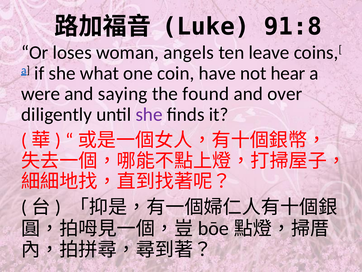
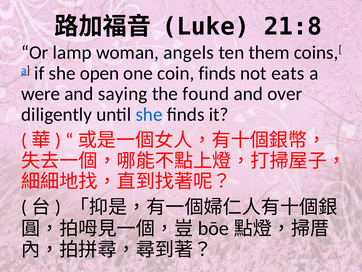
91:8: 91:8 -> 21:8 (293, 27)
loses: loses -> lamp (72, 52)
leave: leave -> them (269, 52)
what: what -> open (100, 73)
coin have: have -> finds (217, 73)
hear: hear -> eats (288, 73)
she colour: purple -> blue (149, 114)
